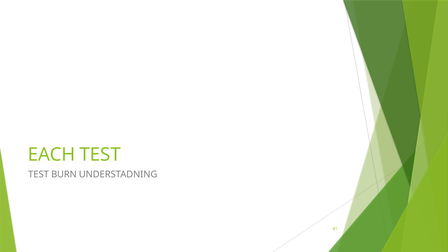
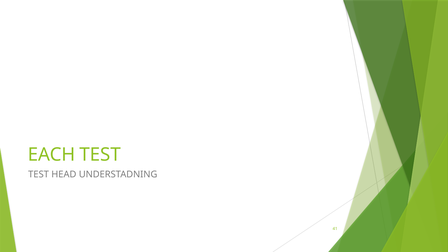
BURN: BURN -> HEAD (64, 174)
